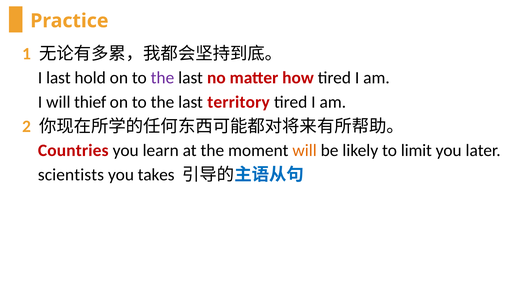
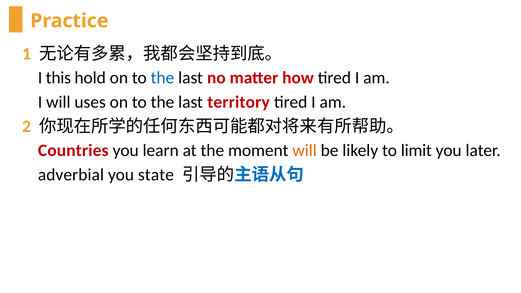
I last: last -> this (58, 78)
the colour: purple -> blue (162, 78)
thief: thief -> uses (90, 102)
scientists: scientists -> adverbial (71, 175)
takes: takes -> state (156, 175)
